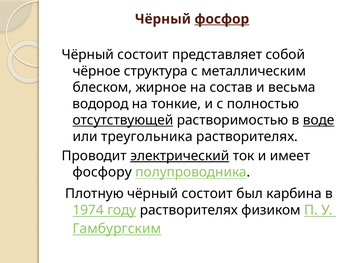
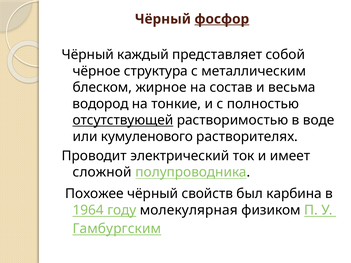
состоит: состоит -> каждый (143, 55)
воде underline: present -> none (319, 120)
треугольника: треугольника -> кумуленового (147, 137)
электрический underline: present -> none (180, 156)
фосфору: фосфору -> сложной (102, 172)
Плотную: Плотную -> Похожее (94, 194)
состоит: состоит -> свойств (207, 194)
1974: 1974 -> 1964 (88, 210)
году растворителях: растворителях -> молекулярная (189, 210)
